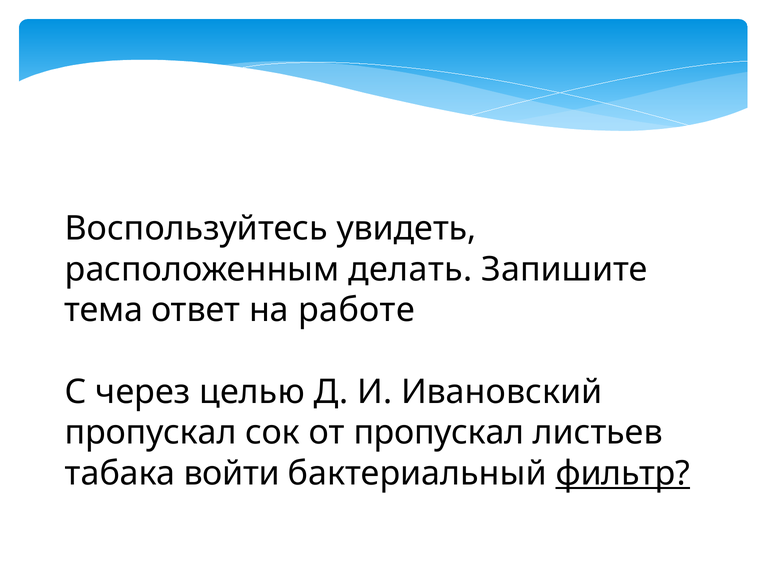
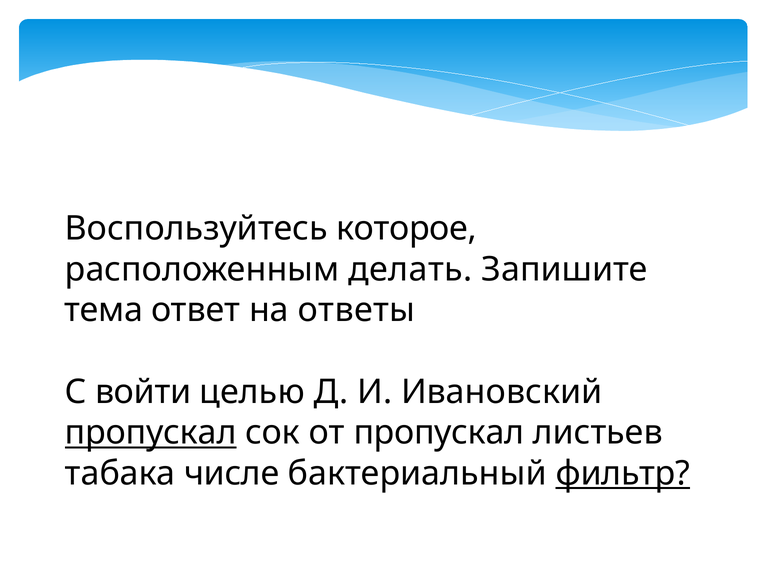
увидеть: увидеть -> которое (407, 229)
работе: работе -> ответы (357, 310)
через: через -> войти (143, 392)
пропускал underline: none -> present (151, 433)
войти: войти -> числе (232, 474)
